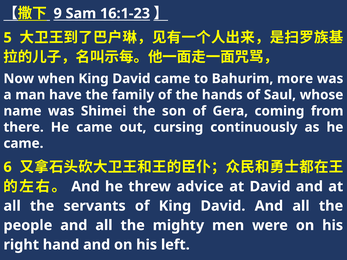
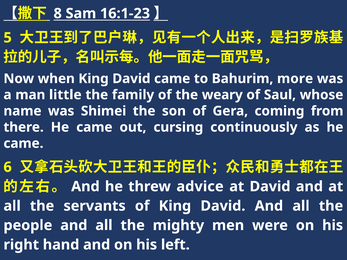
9: 9 -> 8 (58, 13)
have: have -> little (65, 95)
hands: hands -> weary (222, 95)
